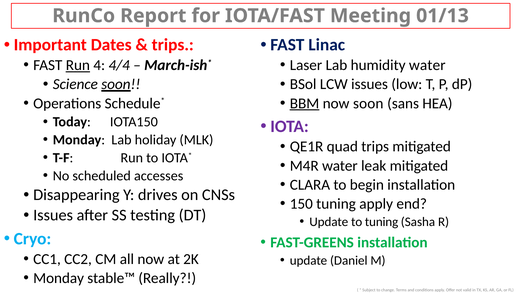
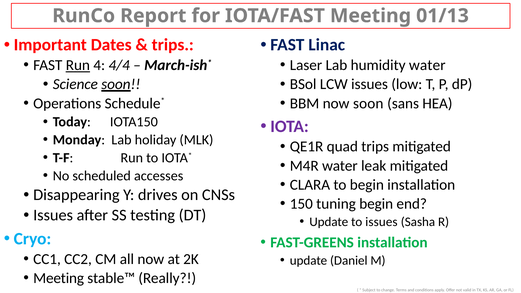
BBM underline: present -> none (305, 103)
tuning apply: apply -> begin (376, 204)
to tuning: tuning -> issues (381, 222)
Monday: Monday -> Meeting (59, 278)
